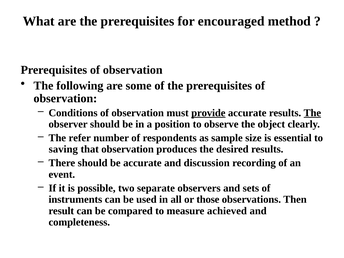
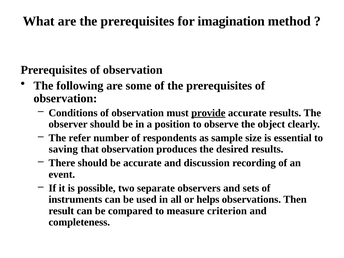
encouraged: encouraged -> imagination (231, 21)
The underline: present -> none (312, 113)
those: those -> helps (208, 199)
achieved: achieved -> criterion (227, 211)
